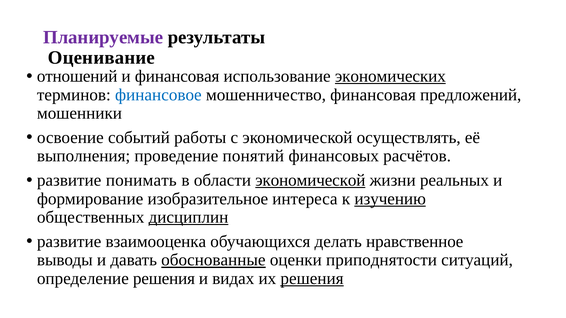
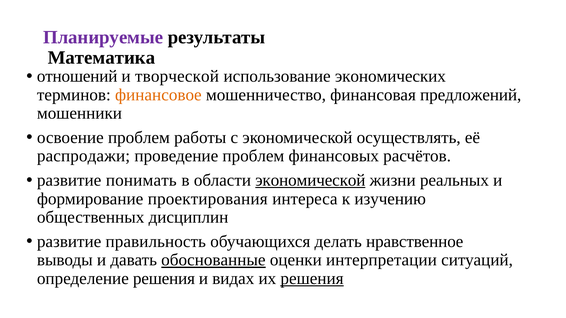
Оценивание: Оценивание -> Математика (101, 58)
и финансовая: финансовая -> творческой (177, 76)
экономических underline: present -> none (390, 76)
финансовое colour: blue -> orange (158, 95)
освоение событий: событий -> проблем (139, 138)
выполнения: выполнения -> распродажи (84, 156)
проведение понятий: понятий -> проблем (253, 156)
изобразительное: изобразительное -> проектирования (208, 199)
изучению underline: present -> none (390, 199)
дисциплин underline: present -> none (188, 217)
взаимооценка: взаимооценка -> правильность (156, 242)
приподнятости: приподнятости -> интерпретации (381, 260)
